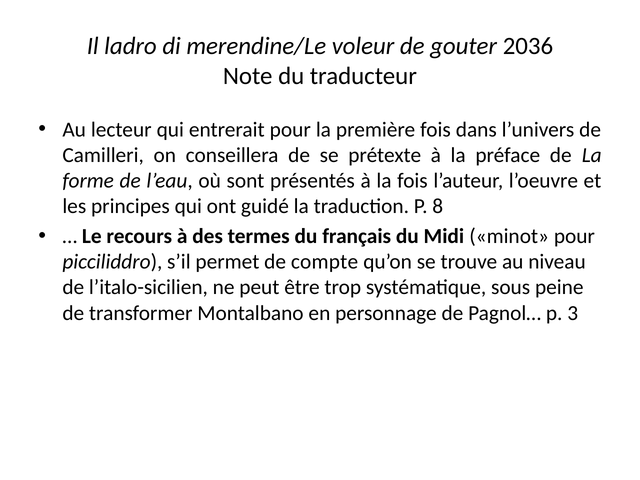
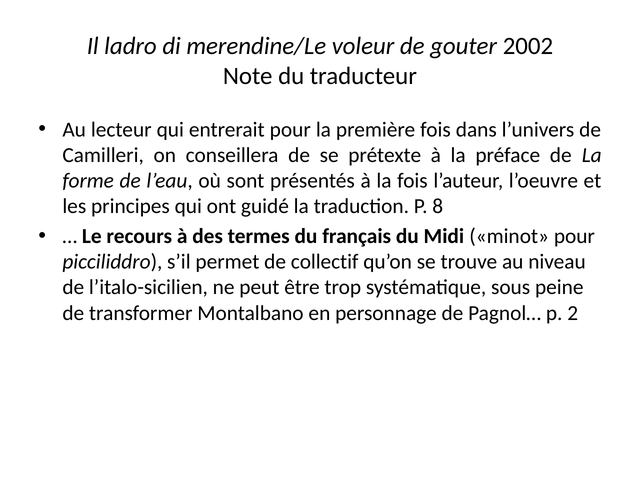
2036: 2036 -> 2002 (528, 46)
compte: compte -> collectif (325, 262)
3: 3 -> 2 (573, 313)
